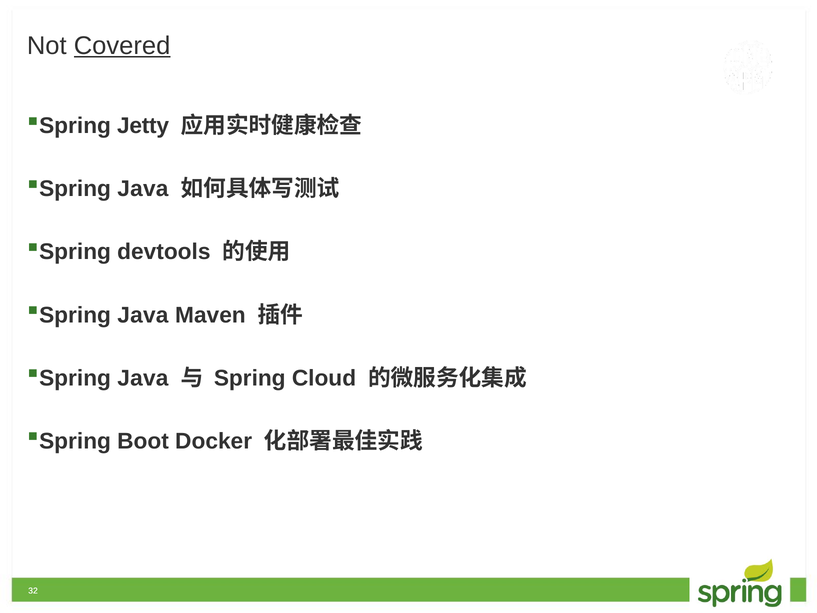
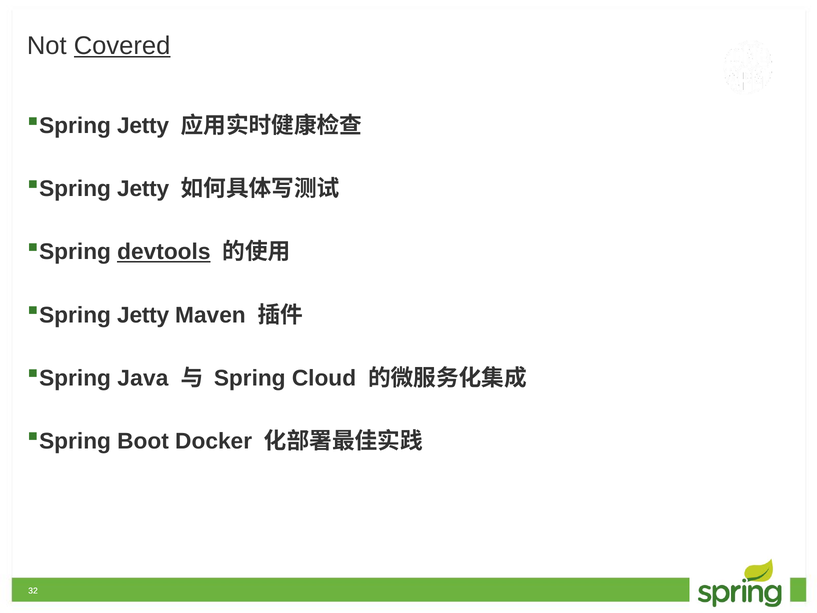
Java: Java -> Jetty (143, 189)
devtools underline: none -> present (164, 252)
Java: Java -> Jetty (143, 315)
